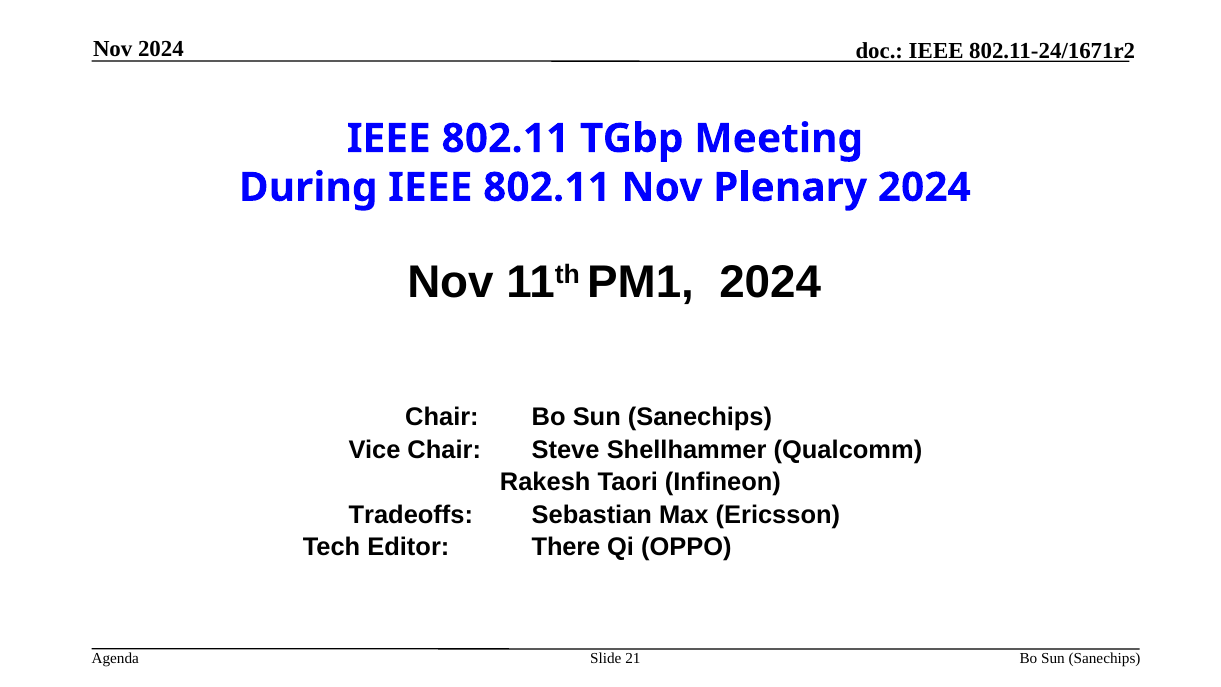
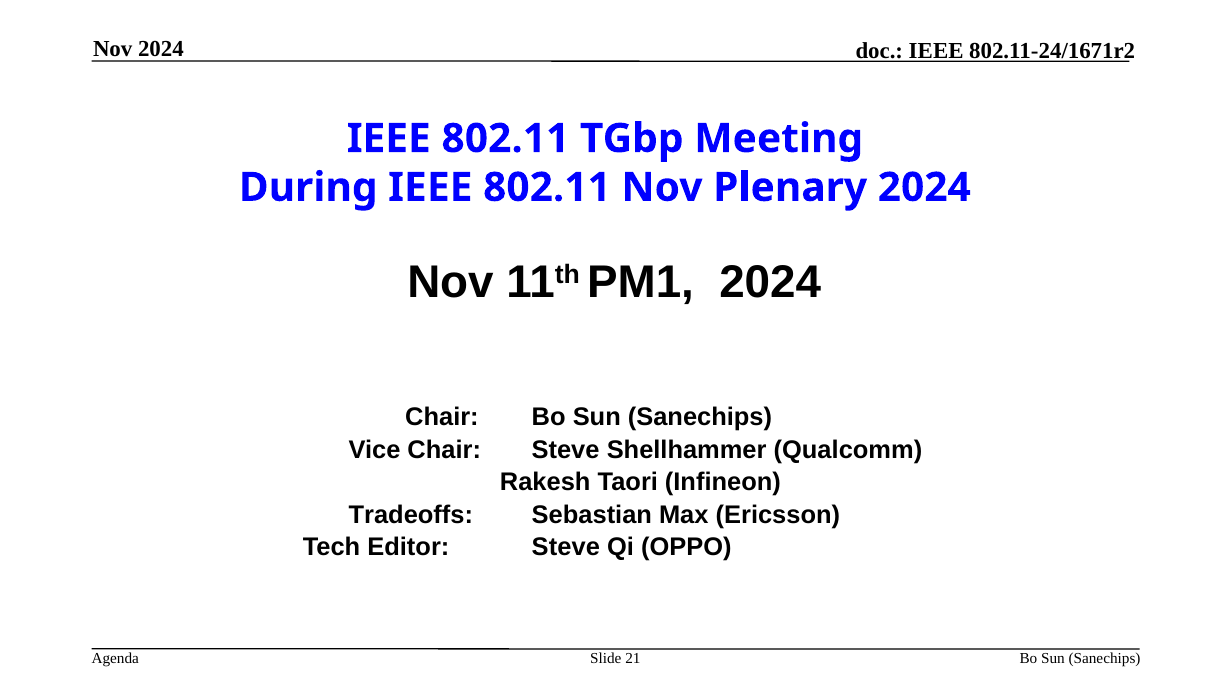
Editor There: There -> Steve (566, 547)
